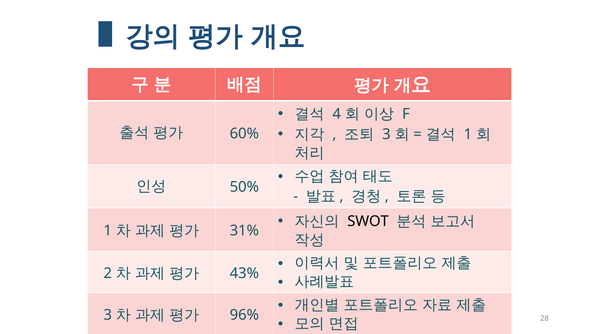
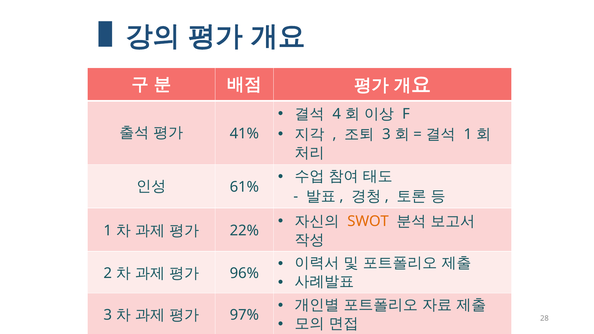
60%: 60% -> 41% (244, 133)
50%: 50% -> 61% (244, 187)
SWOT colour: black -> orange (368, 221)
31%: 31% -> 22% (244, 231)
43%: 43% -> 96% (244, 273)
96%: 96% -> 97% (244, 315)
